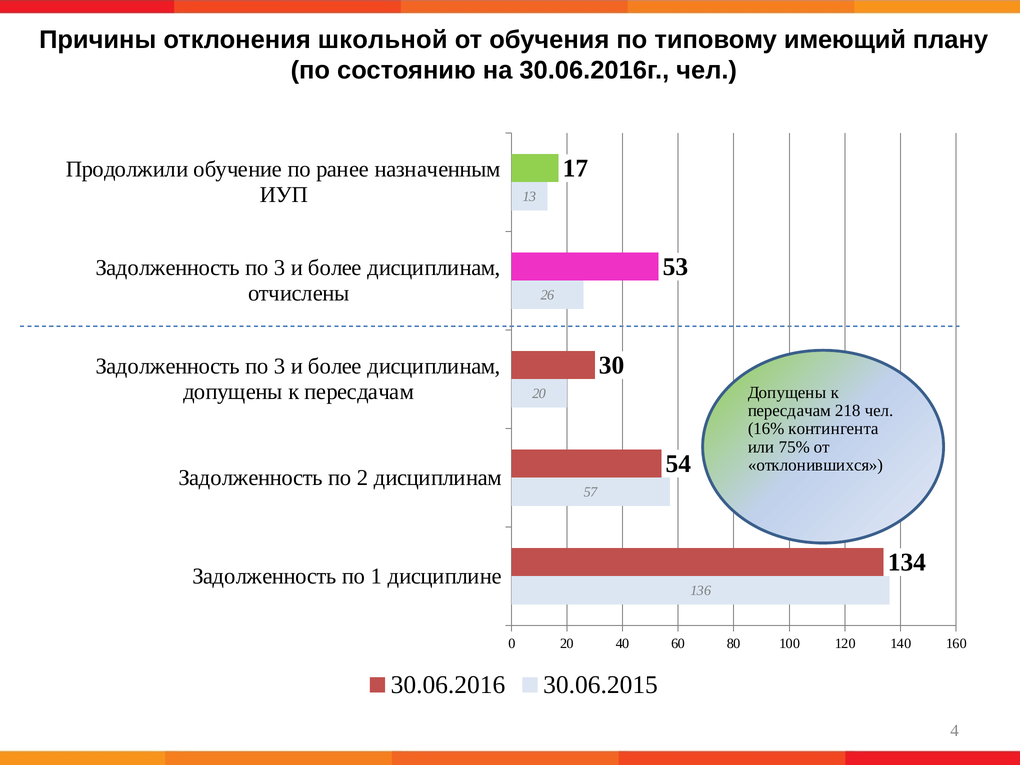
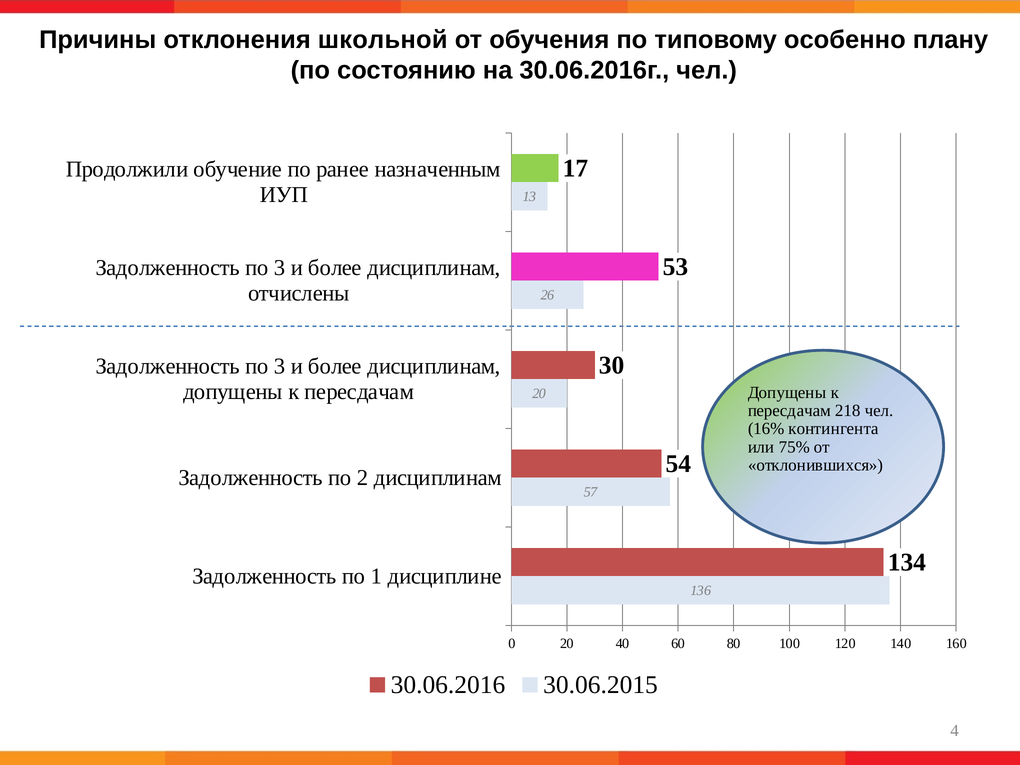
имеющий: имеющий -> особенно (845, 40)
